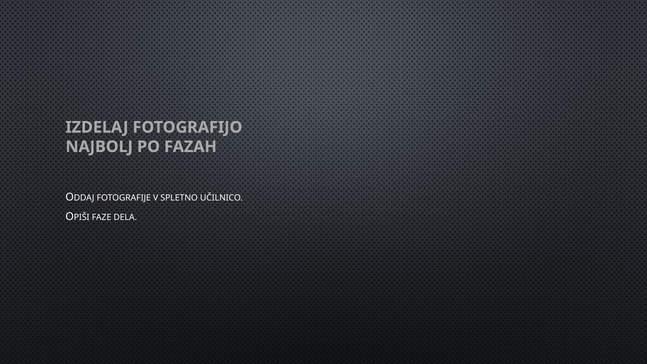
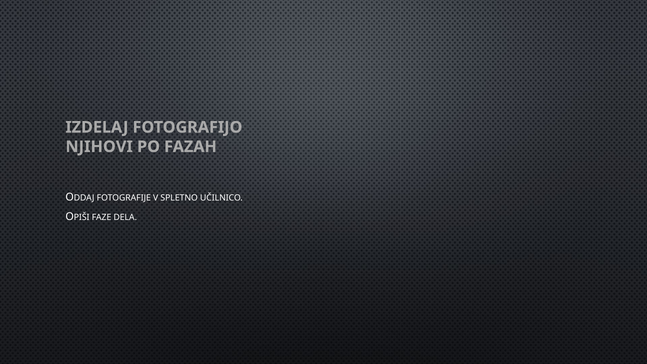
NAJBOLJ: NAJBOLJ -> NJIHOVI (99, 147)
